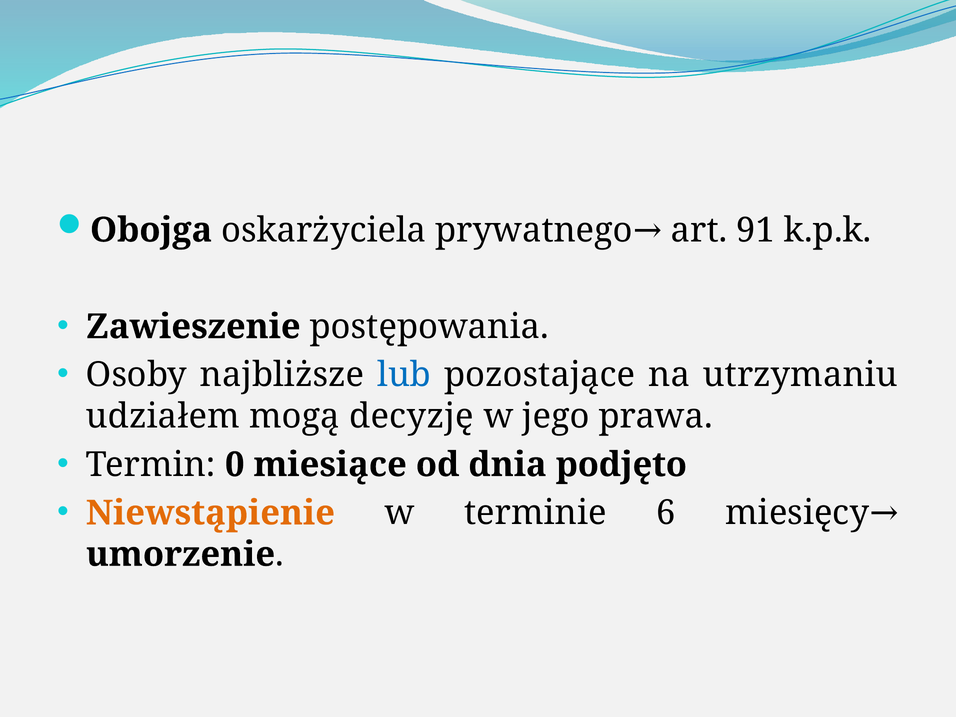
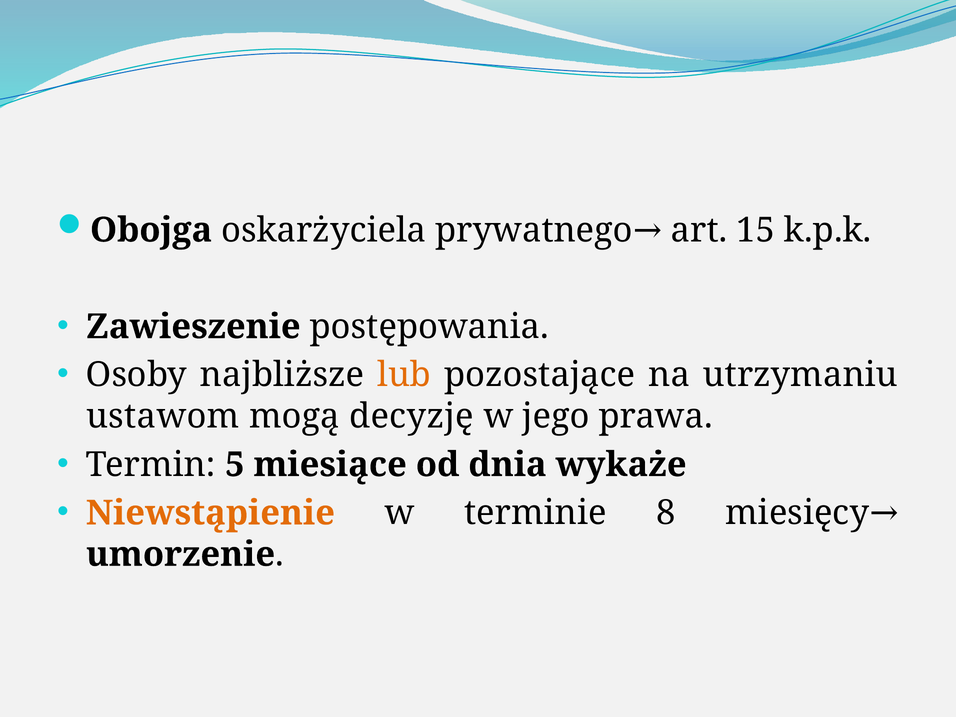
91: 91 -> 15 (756, 230)
lub colour: blue -> orange (404, 375)
udziałem: udziałem -> ustawom (163, 416)
0: 0 -> 5 (235, 465)
podjęto: podjęto -> wykaże (621, 465)
6: 6 -> 8 (666, 513)
